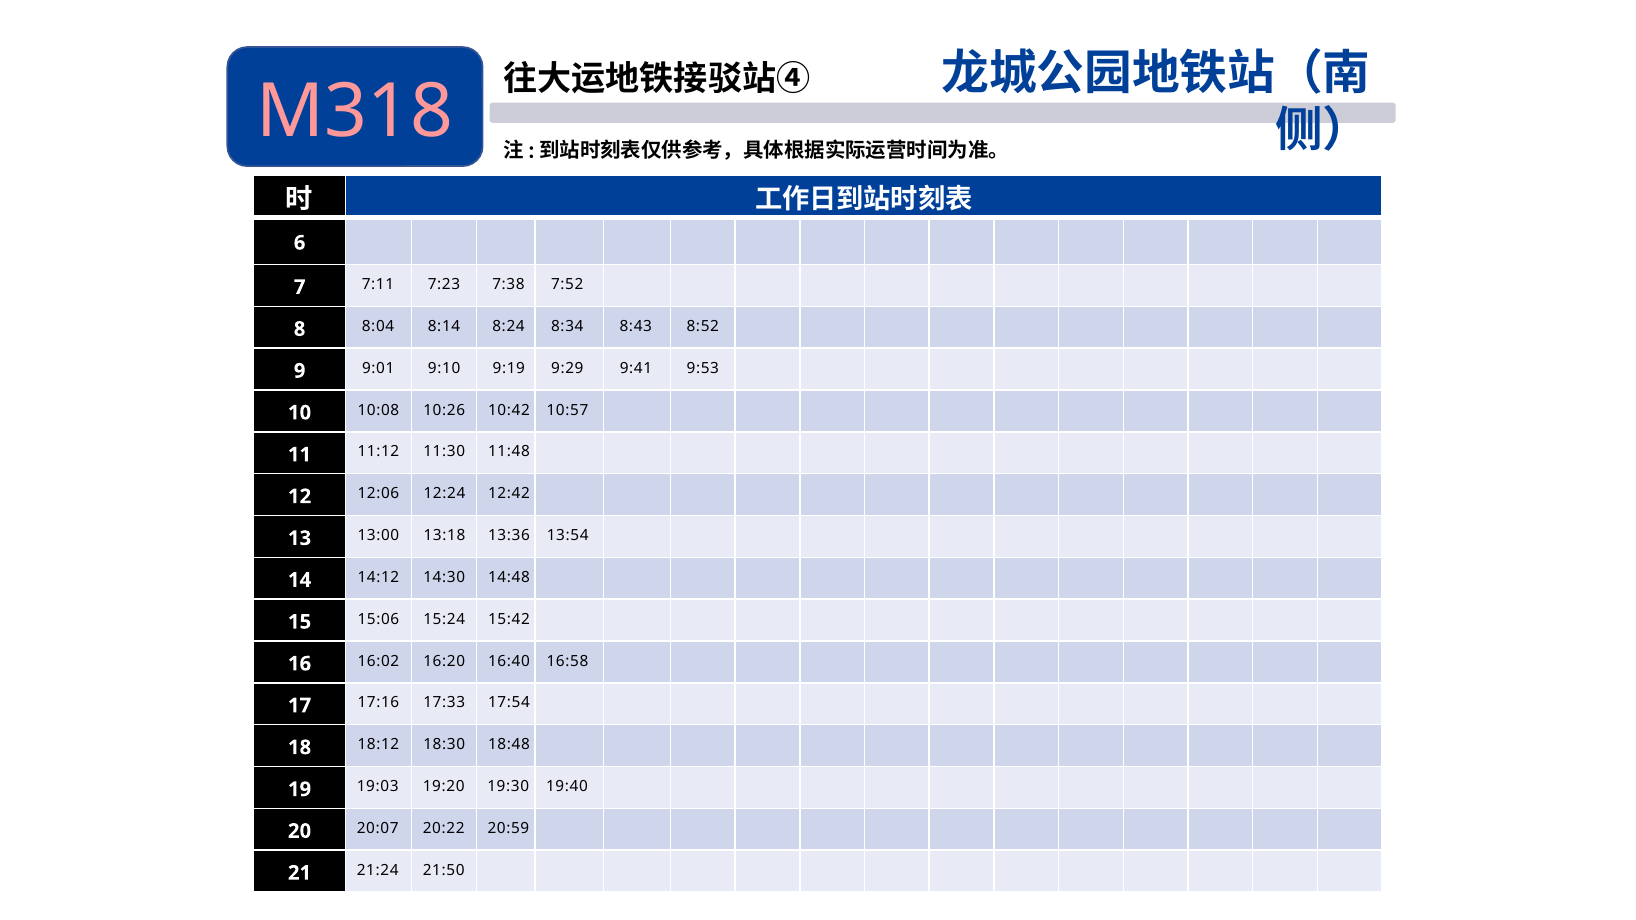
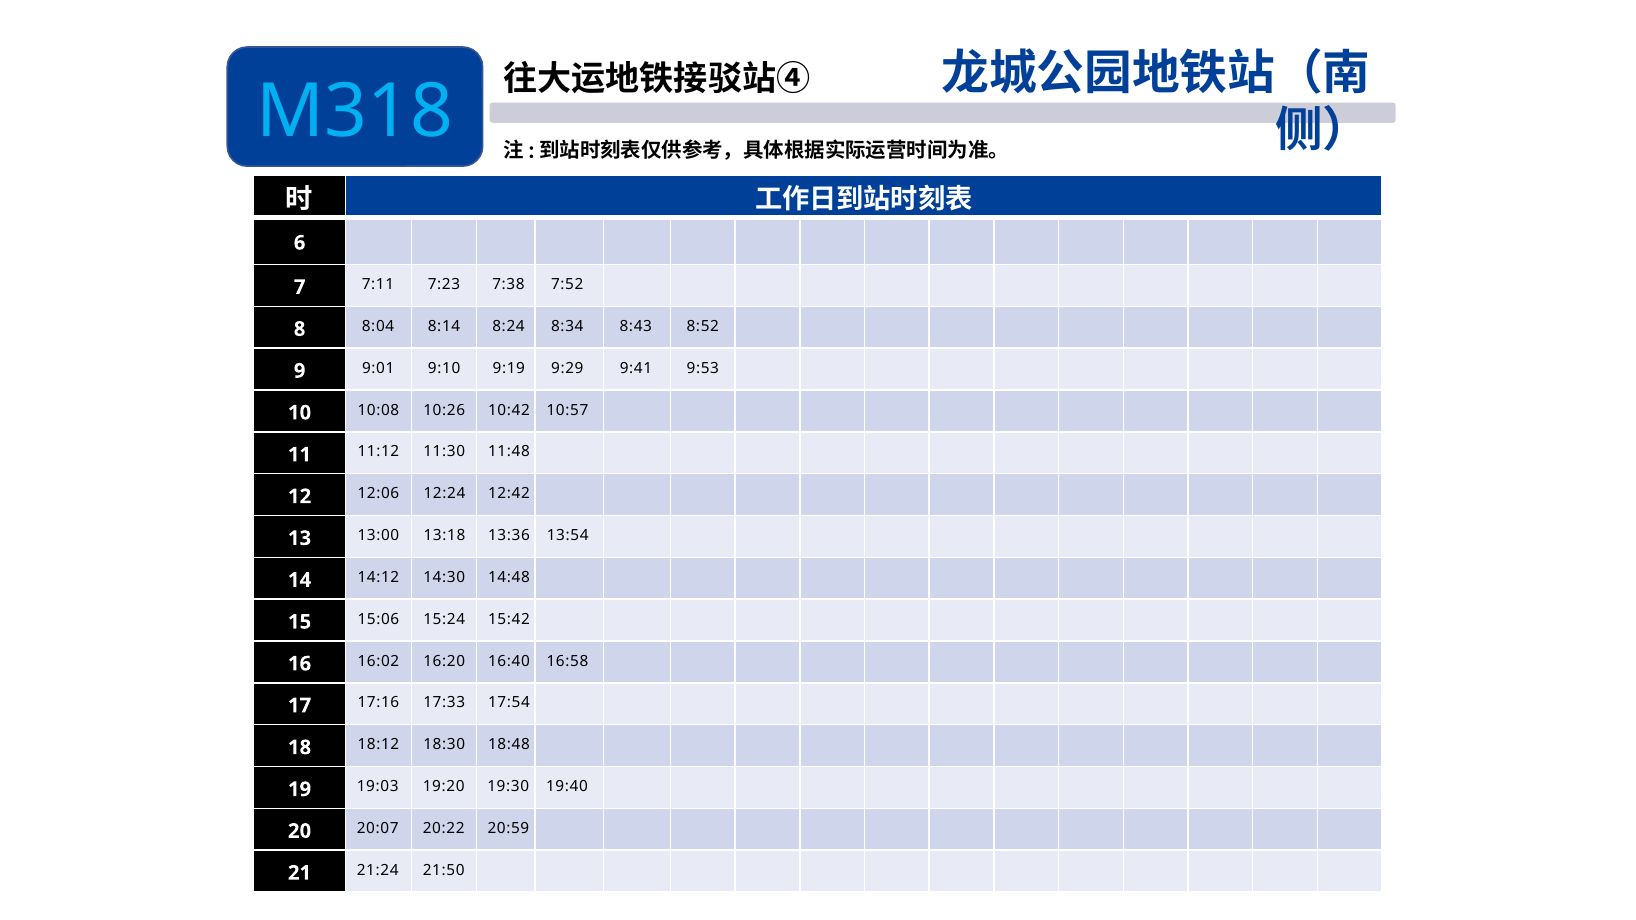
M318 colour: pink -> light blue (355, 112)
